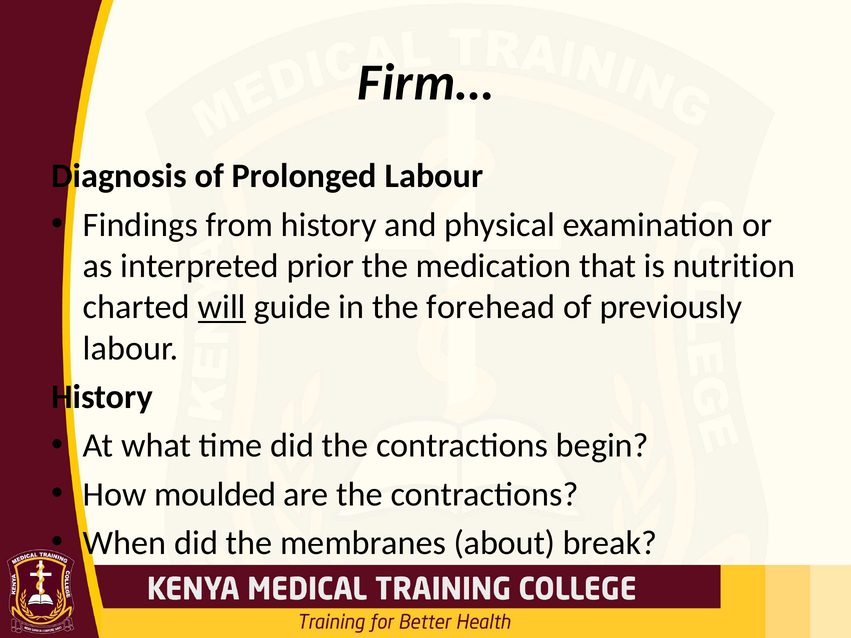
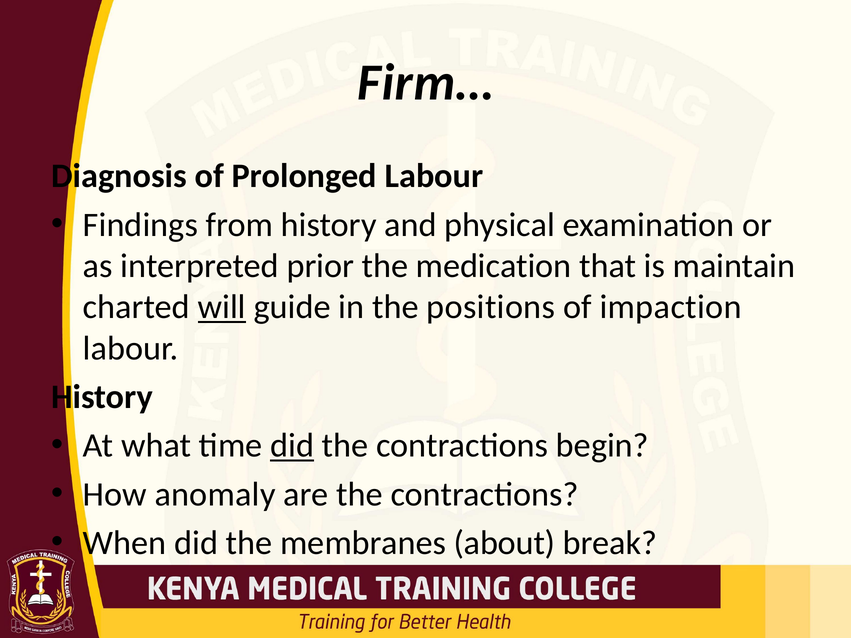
nutrition: nutrition -> maintain (734, 266)
forehead: forehead -> positions (491, 307)
previously: previously -> impaction (671, 307)
did underline: none -> present (292, 446)
moulded: moulded -> anomaly (215, 494)
